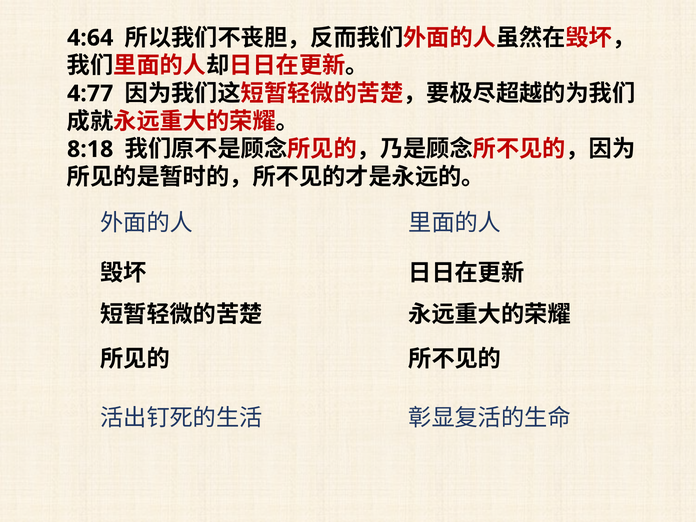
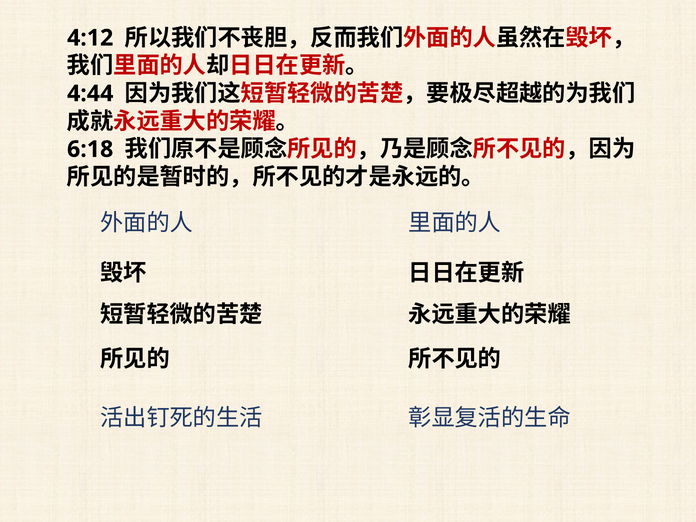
4:64: 4:64 -> 4:12 (90, 38)
4:77: 4:77 -> 4:44 (90, 94)
8:18: 8:18 -> 6:18 (90, 149)
